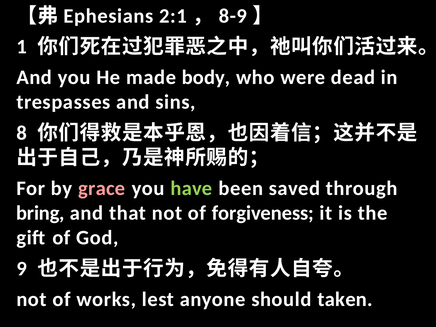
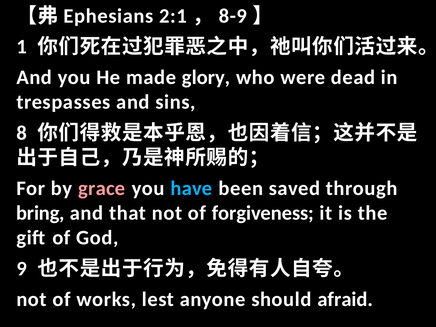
body: body -> glory (206, 77)
have colour: light green -> light blue (191, 188)
taken: taken -> afraid (345, 299)
